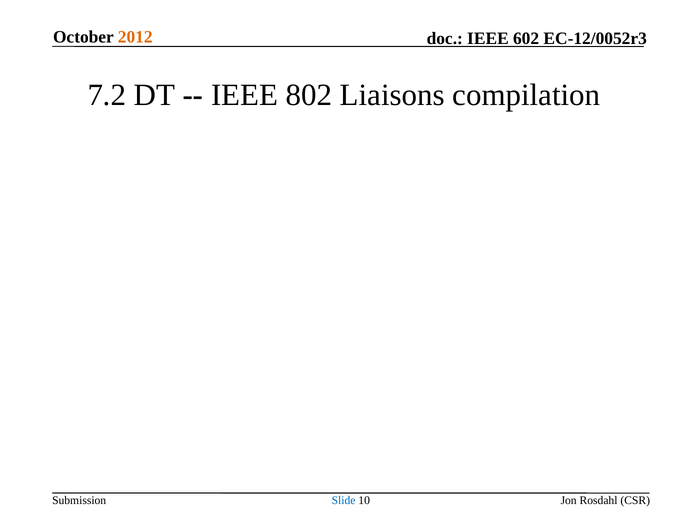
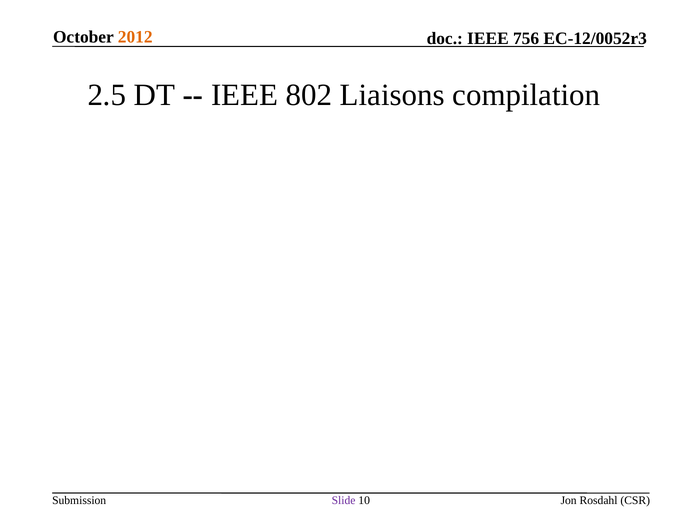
602: 602 -> 756 (526, 39)
7.2: 7.2 -> 2.5 (107, 95)
Slide colour: blue -> purple (344, 501)
